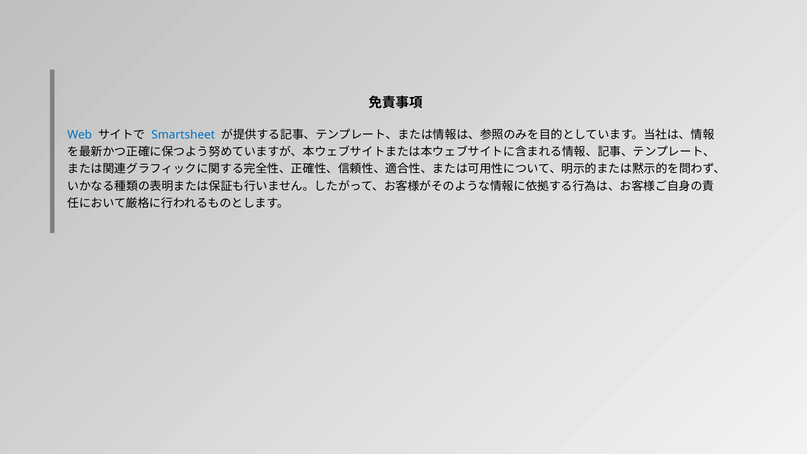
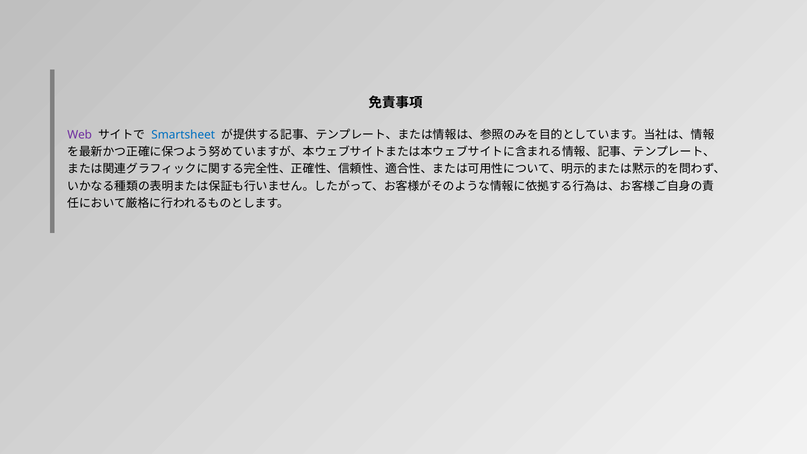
Web colour: blue -> purple (80, 135)
